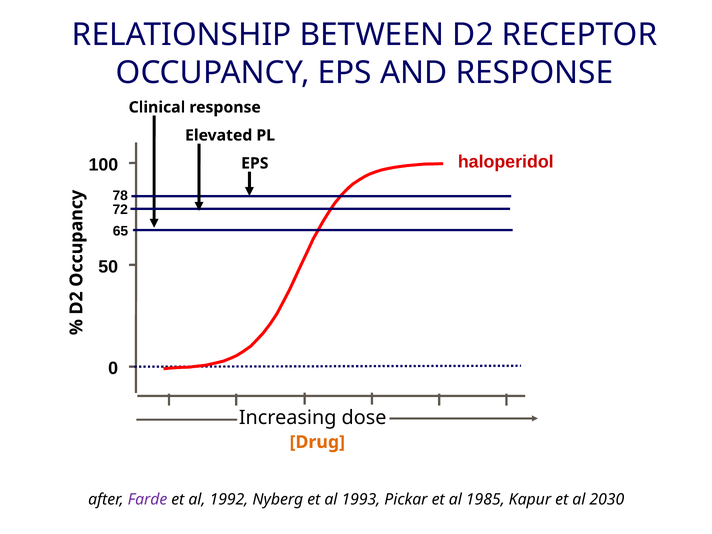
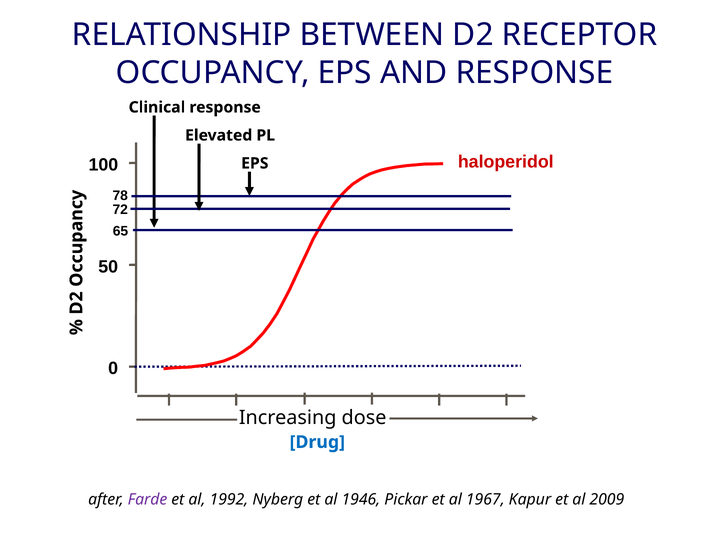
Drug colour: orange -> blue (317, 442)
1993: 1993 -> 1946 (361, 500)
1985: 1985 -> 1967 (485, 500)
2030: 2030 -> 2009 (607, 500)
